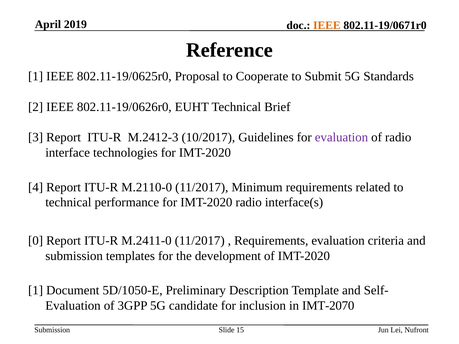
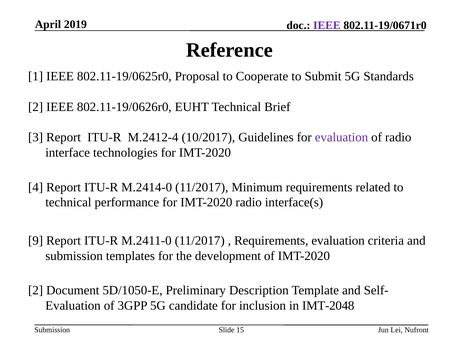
IEEE colour: orange -> purple (327, 26)
M.2412-3: M.2412-3 -> M.2412-4 (153, 138)
M.2110-0: M.2110-0 -> M.2414-0 (147, 187)
0: 0 -> 9 (36, 241)
1: 1 -> 2 (36, 291)
IMT-2070: IMT-2070 -> IMT-2048 (328, 306)
